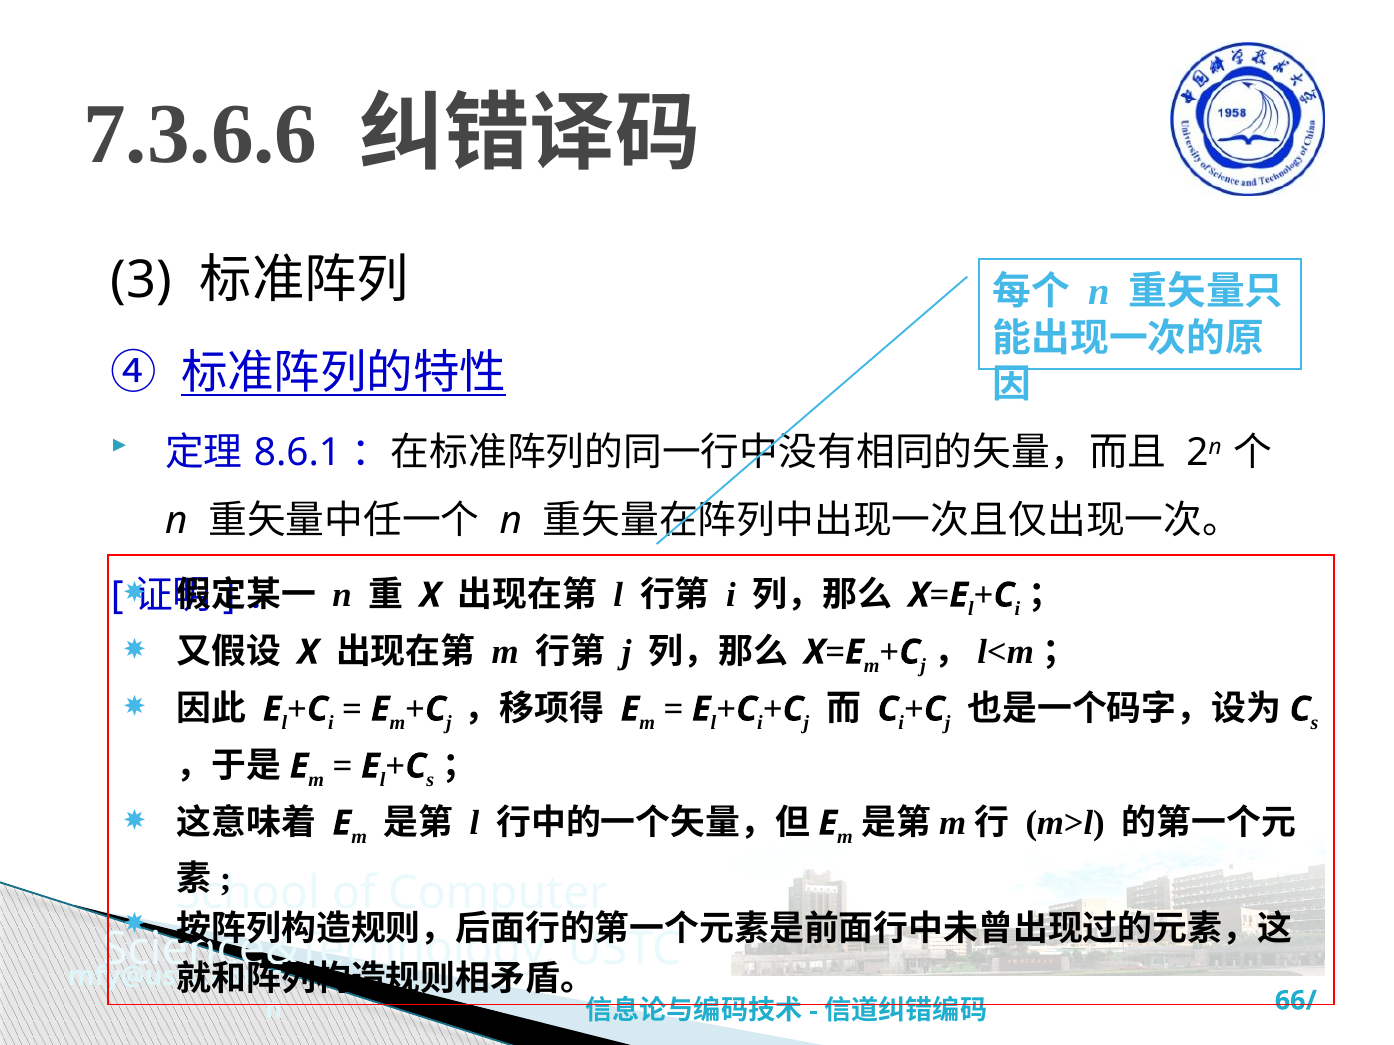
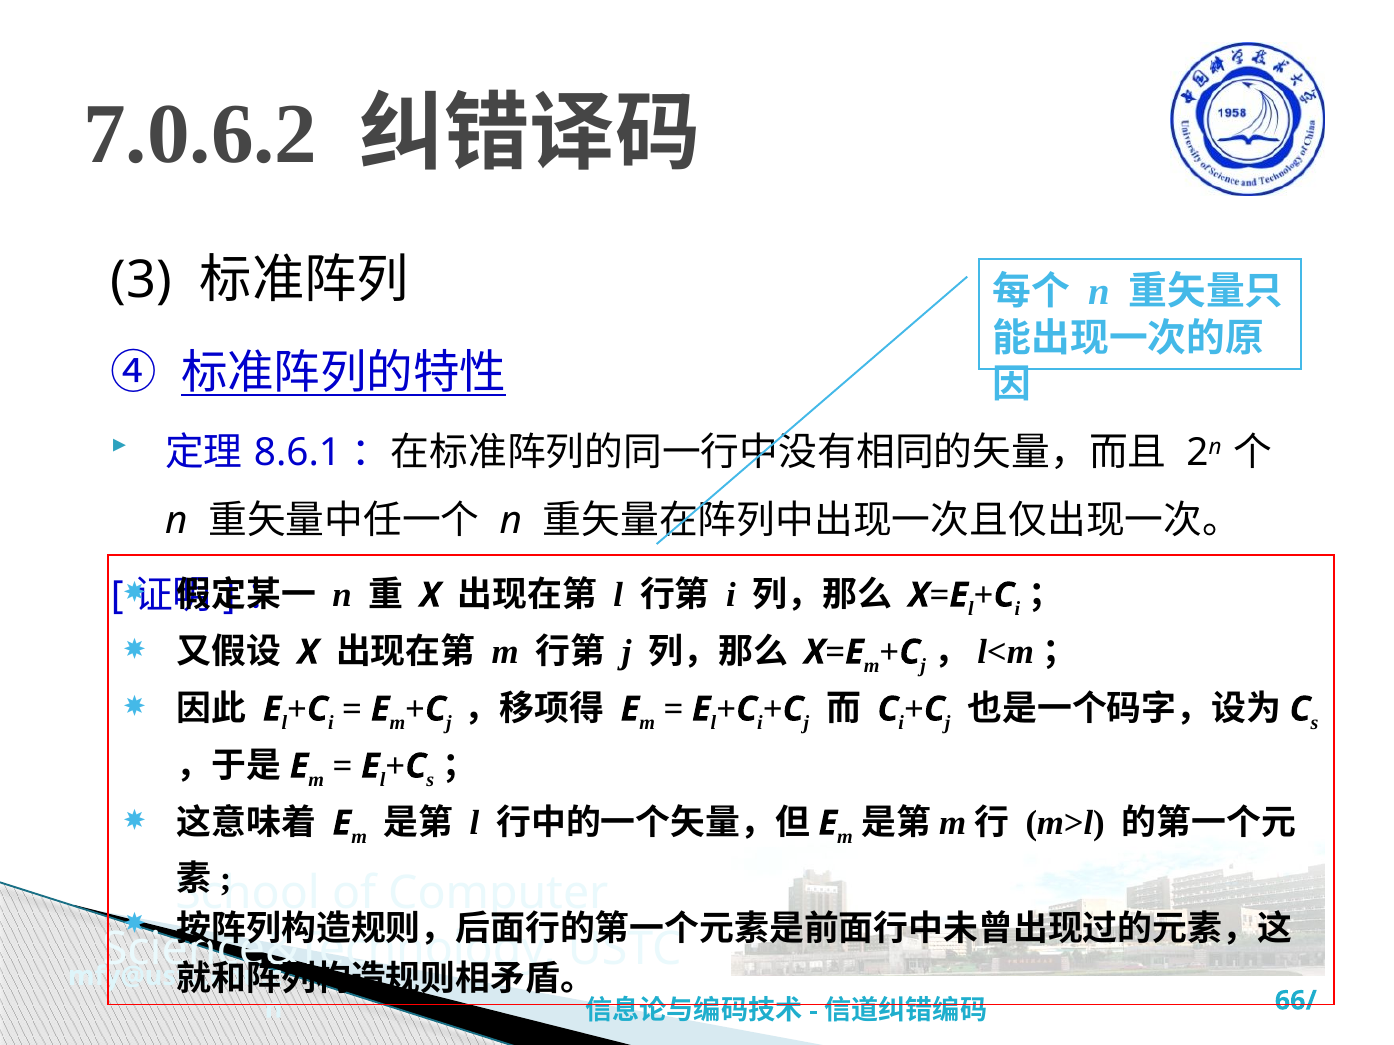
7.3.6.6: 7.3.6.6 -> 7.0.6.2 (200, 135)
